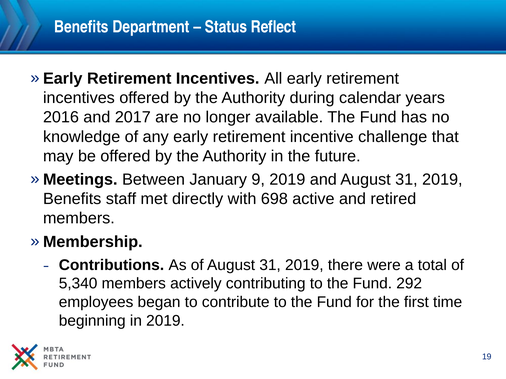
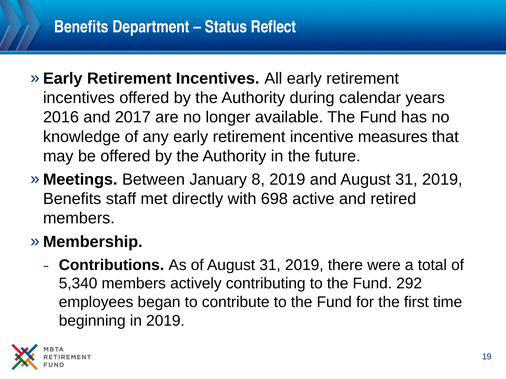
challenge: challenge -> measures (393, 137)
9: 9 -> 8 (258, 180)
